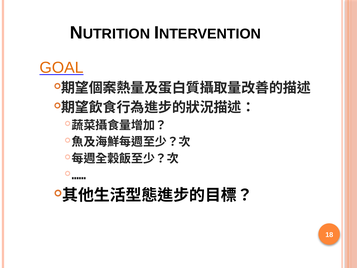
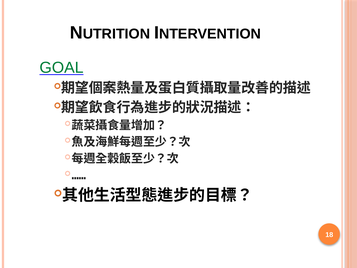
GOAL colour: orange -> green (62, 68)
